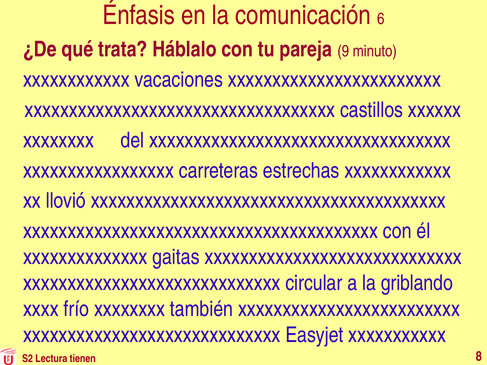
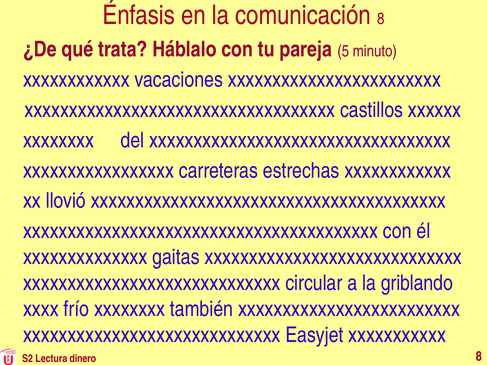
comunicación 6: 6 -> 8 (381, 19)
9: 9 -> 5 (343, 51)
tienen: tienen -> dinero (83, 359)
